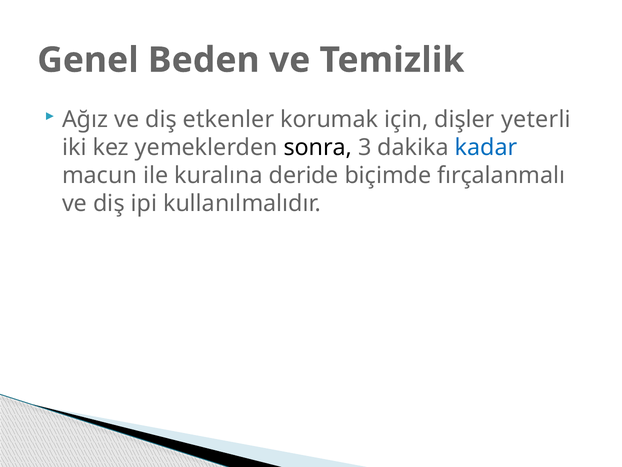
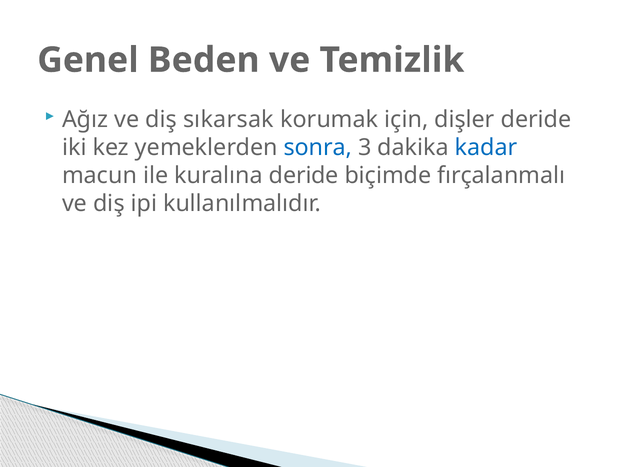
etkenler: etkenler -> sıkarsak (228, 119)
dişler yeterli: yeterli -> deride (536, 119)
sonra colour: black -> blue (318, 147)
